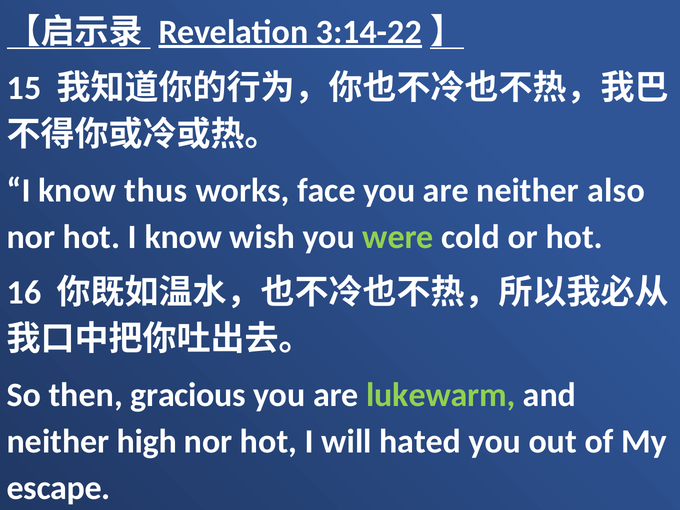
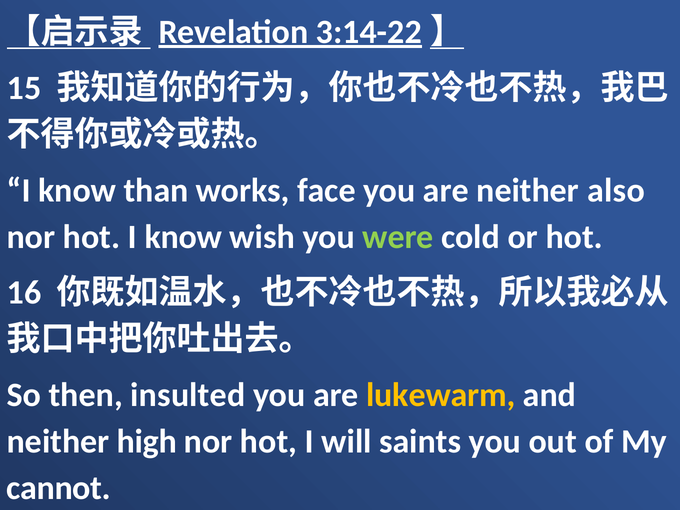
thus: thus -> than (156, 190)
gracious: gracious -> insulted (188, 395)
lukewarm colour: light green -> yellow (441, 395)
hated: hated -> saints (420, 442)
escape: escape -> cannot (59, 488)
